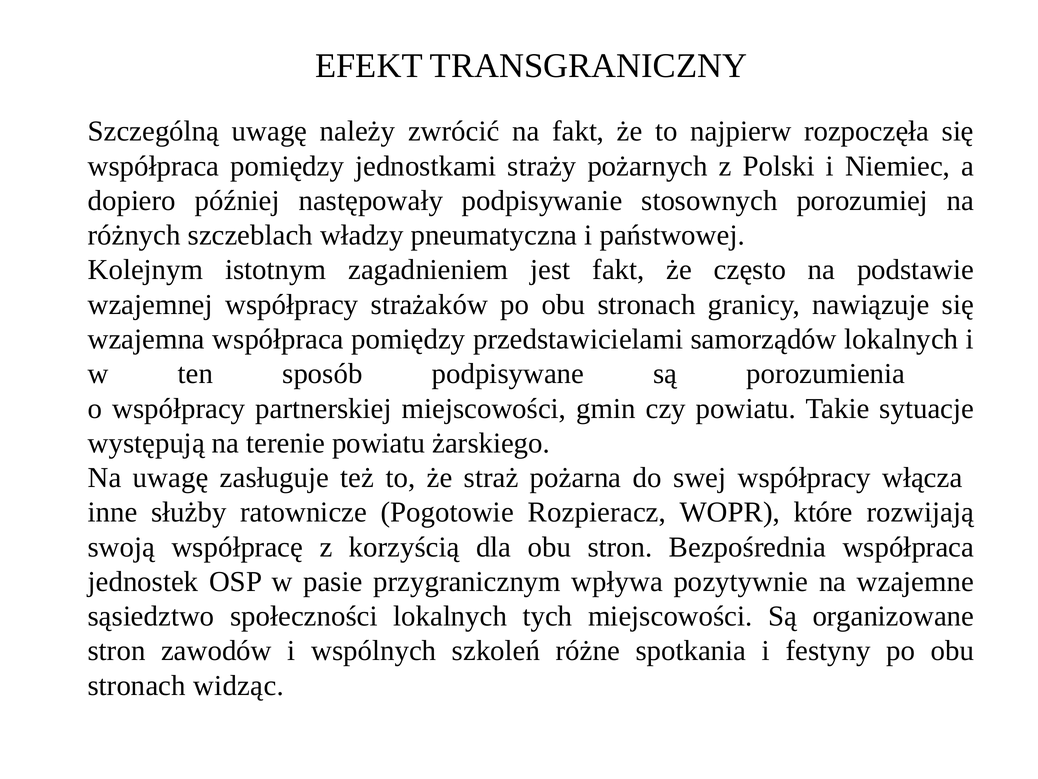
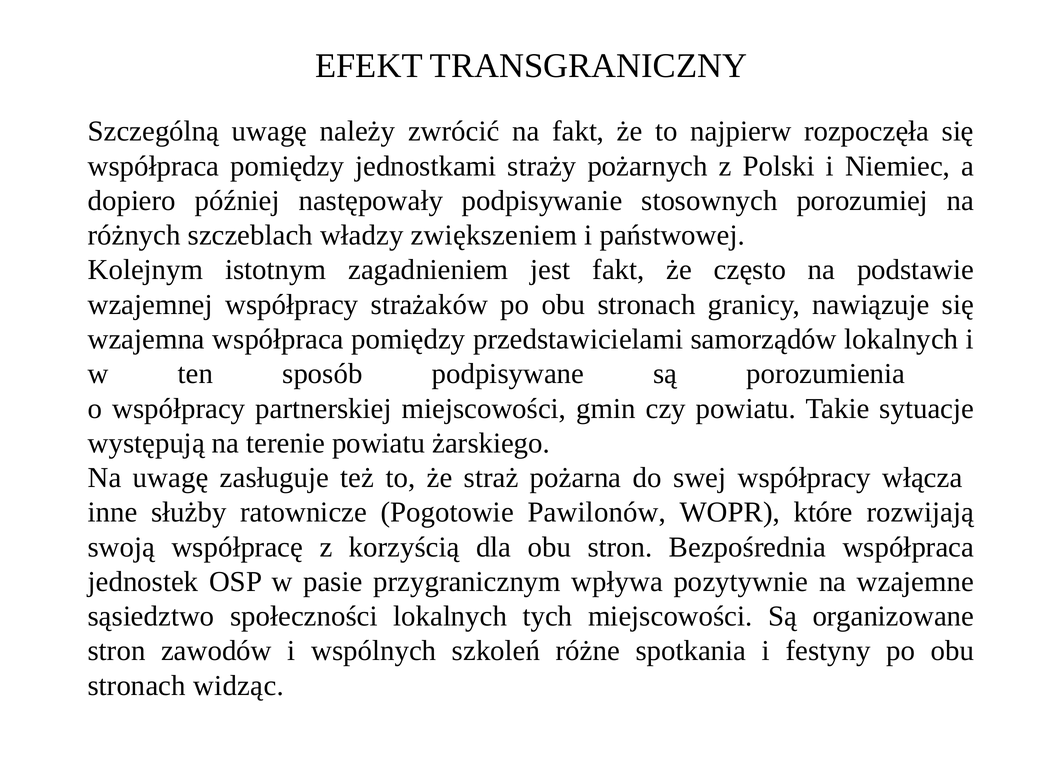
pneumatyczna: pneumatyczna -> zwiększeniem (494, 235)
Rozpieracz: Rozpieracz -> Pawilonów (597, 512)
